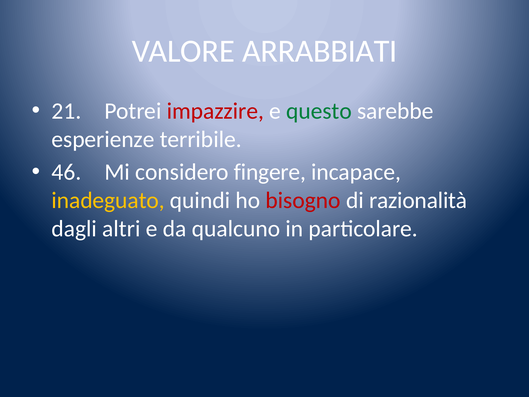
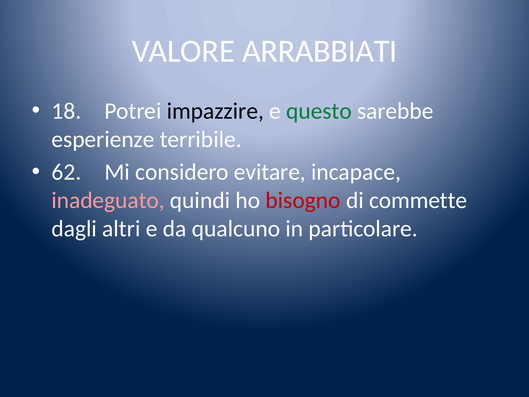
21: 21 -> 18 (66, 111)
impazzire colour: red -> black (215, 111)
46: 46 -> 62 (66, 172)
fingere: fingere -> evitare (270, 172)
inadeguato colour: yellow -> pink (108, 200)
razionalità: razionalità -> commette (418, 200)
